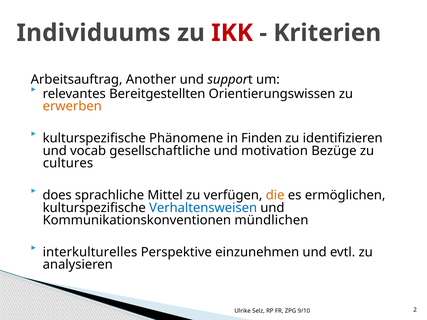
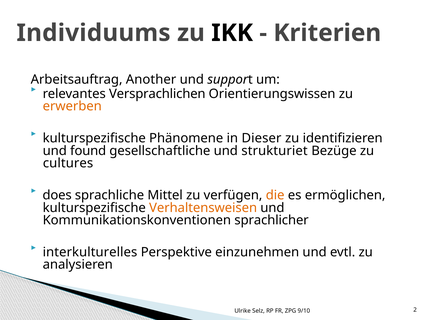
IKK colour: red -> black (232, 33)
Bereitgestellten: Bereitgestellten -> Versprachlichen (157, 94)
Finden: Finden -> Dieser (261, 138)
vocab: vocab -> found (88, 151)
motivation: motivation -> strukturiet (275, 151)
Verhaltensweisen colour: blue -> orange (203, 208)
mündlichen: mündlichen -> sprachlicher (272, 220)
